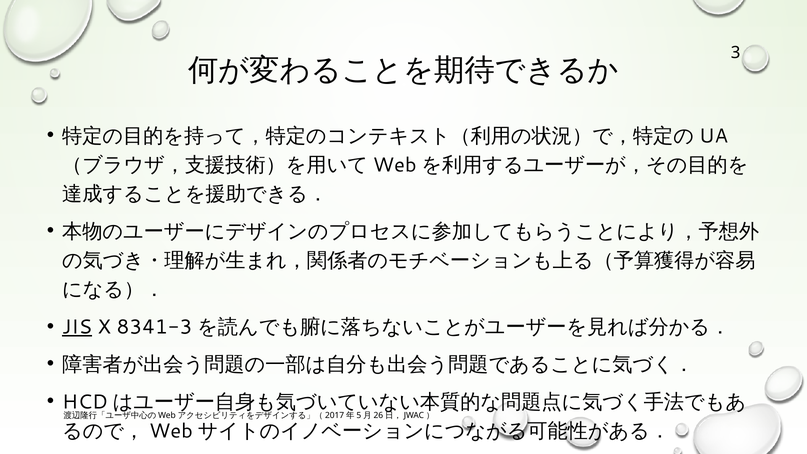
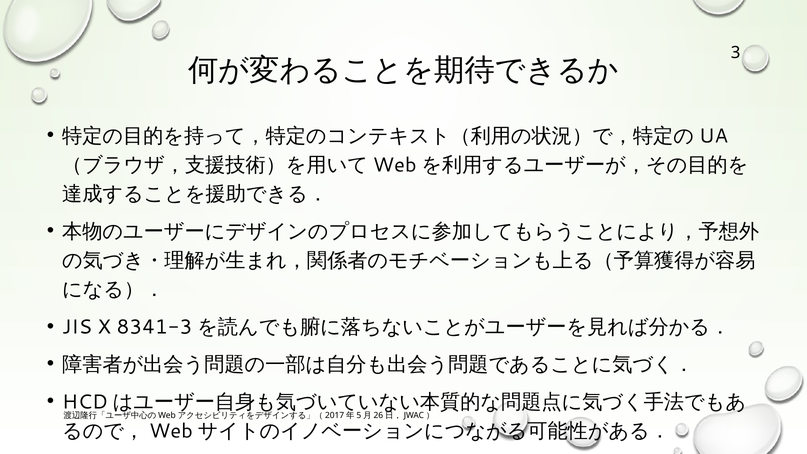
JIS underline: present -> none (77, 327)
